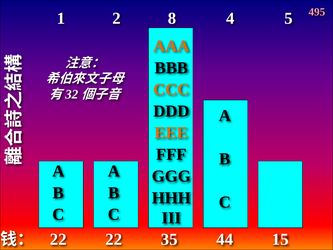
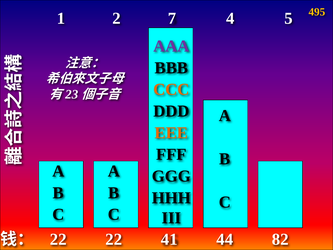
8: 8 -> 7 (172, 18)
495 colour: pink -> yellow (317, 12)
AAA colour: orange -> purple (171, 46)
32: 32 -> 23 (72, 94)
35: 35 -> 41 (169, 239)
15: 15 -> 82 (280, 239)
